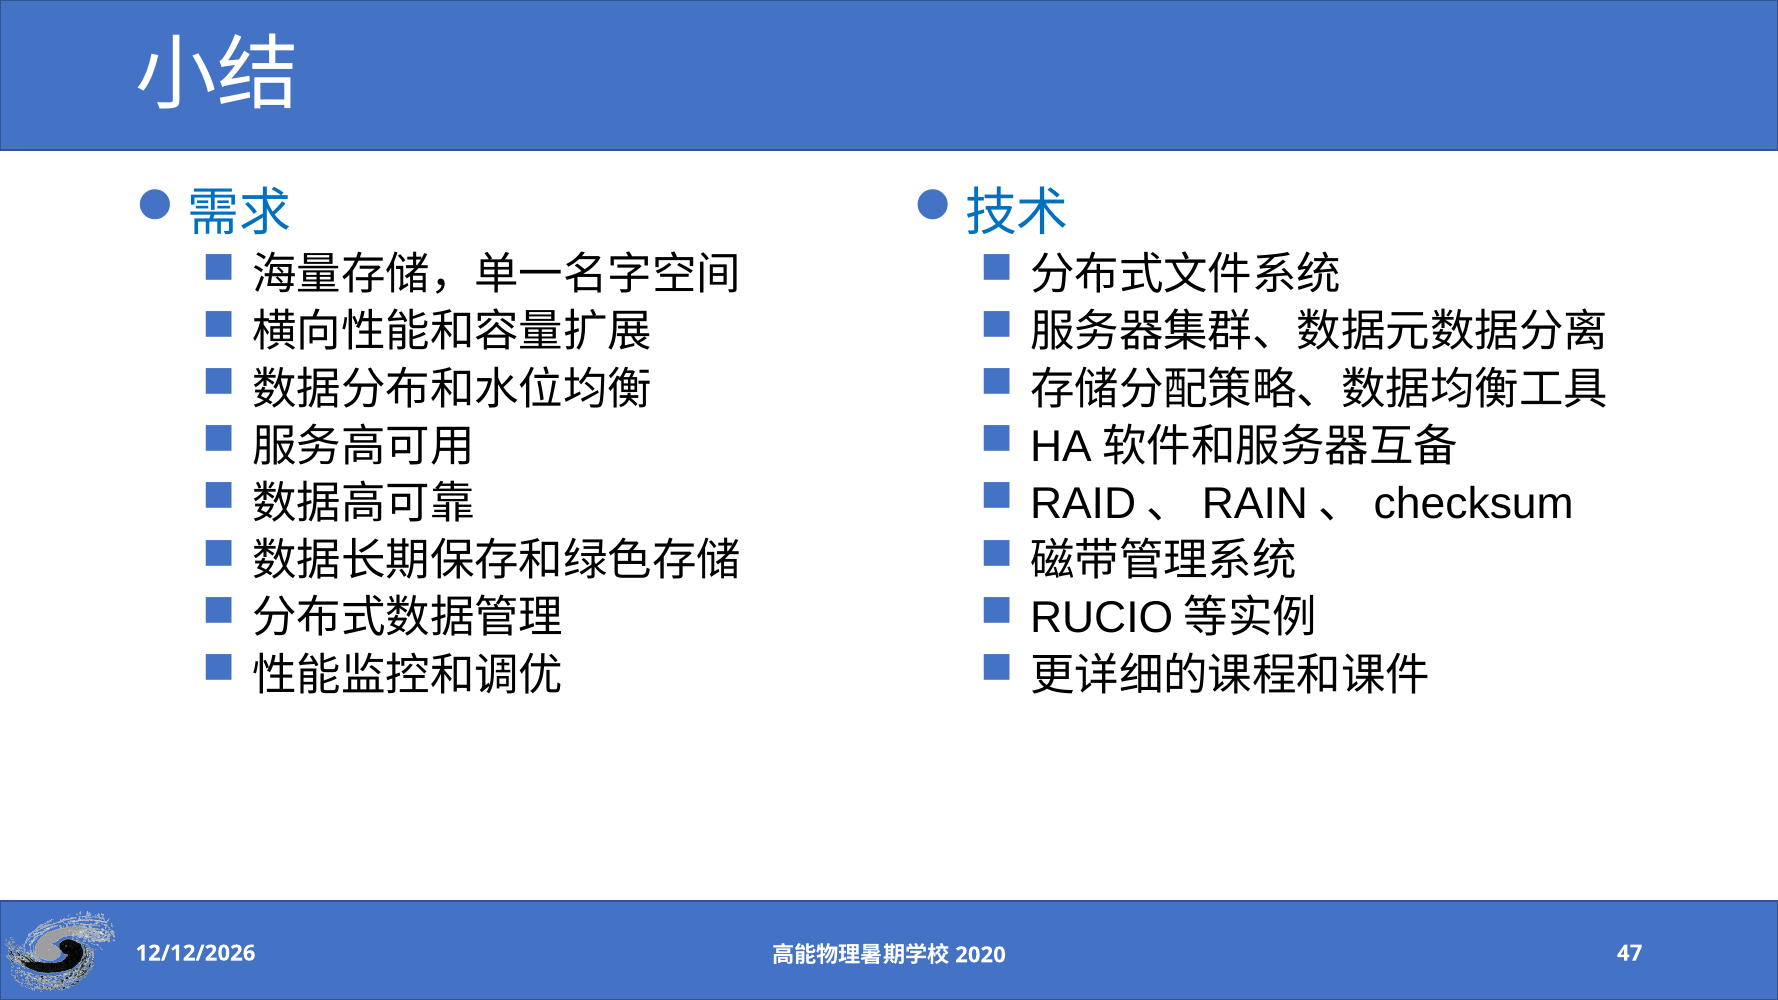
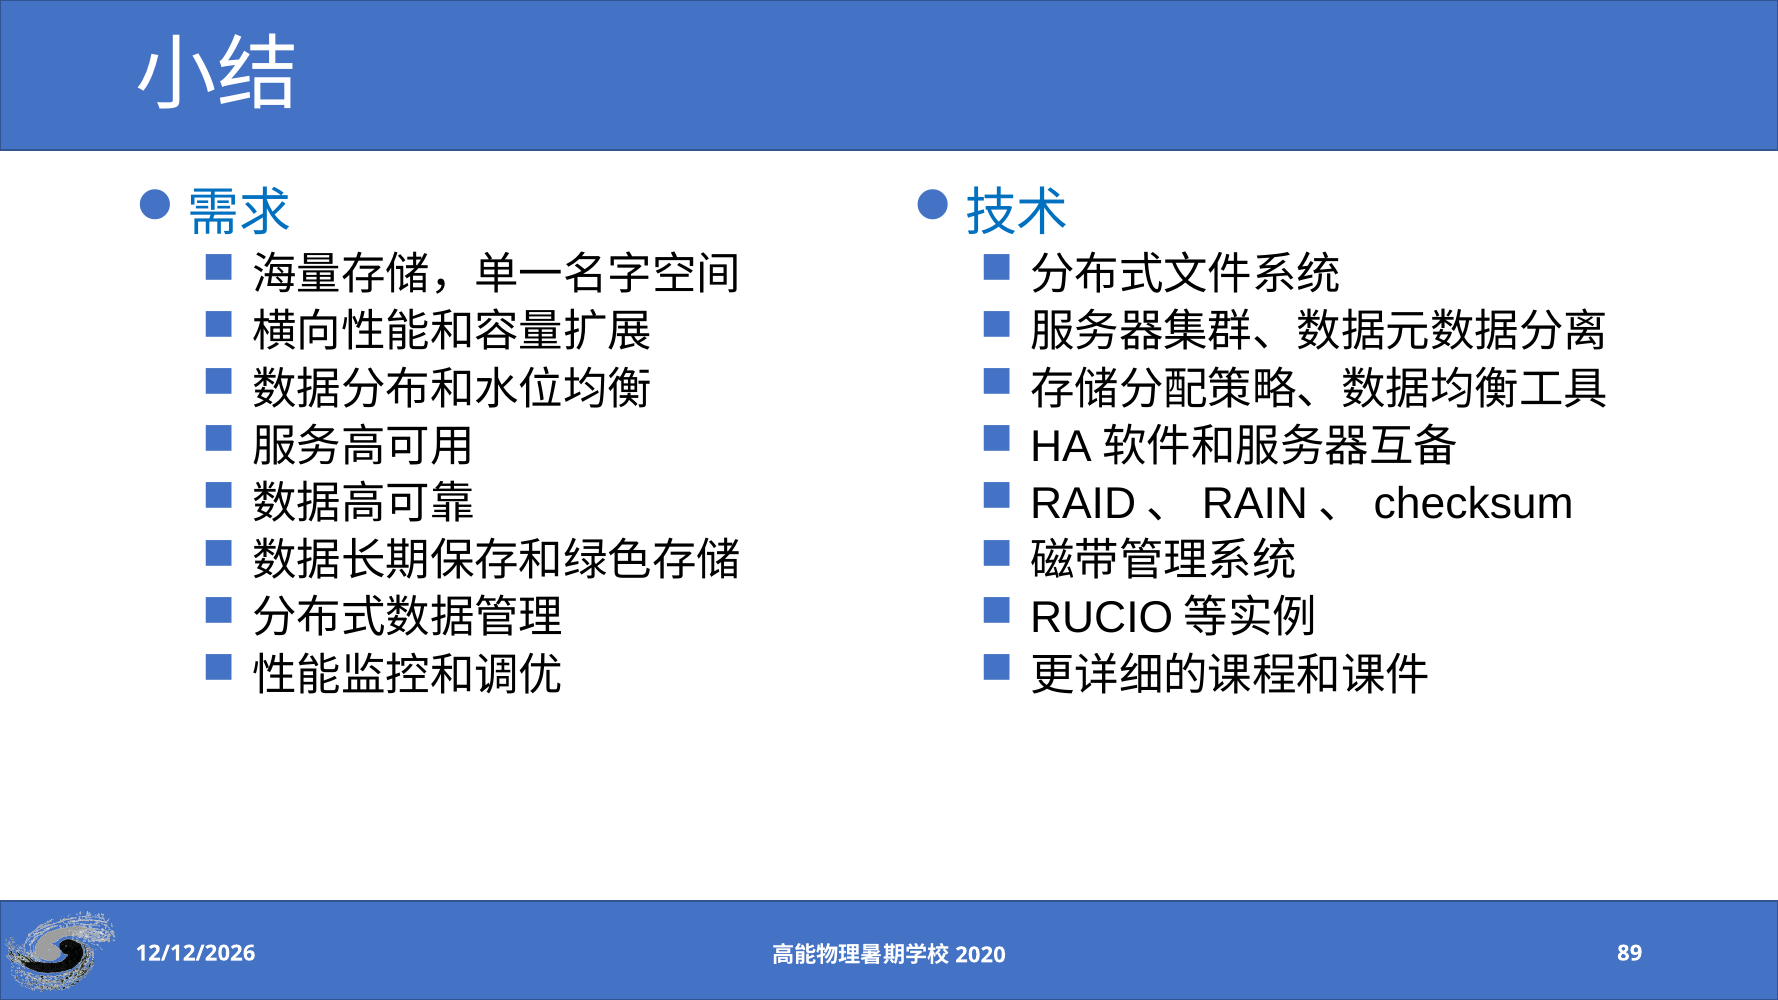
47: 47 -> 89 (1630, 953)
